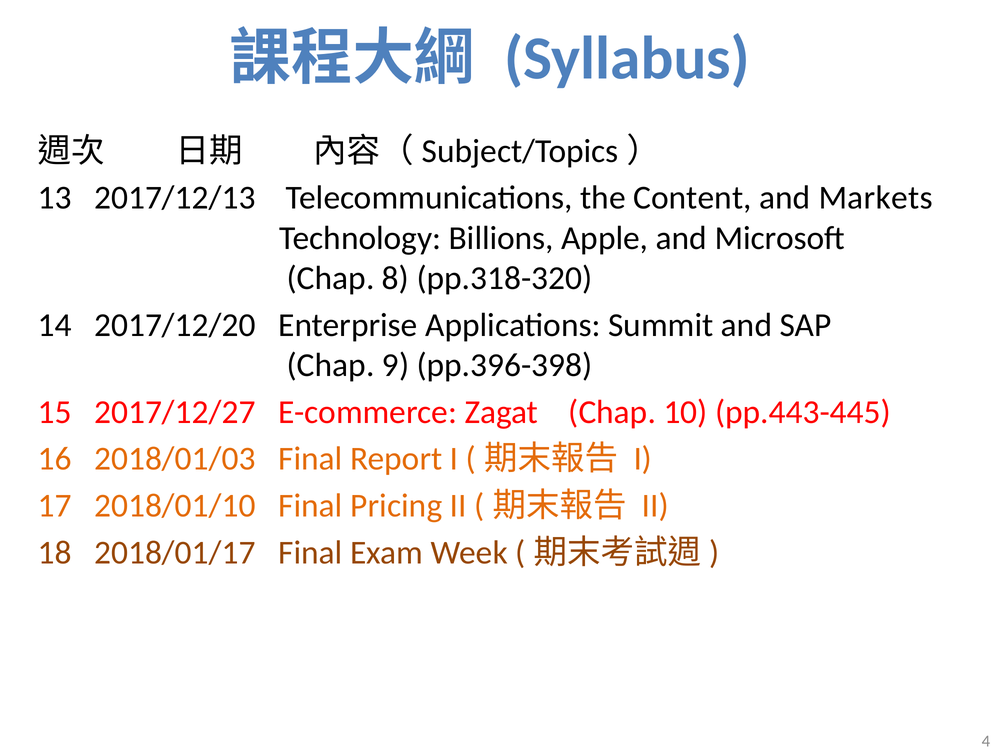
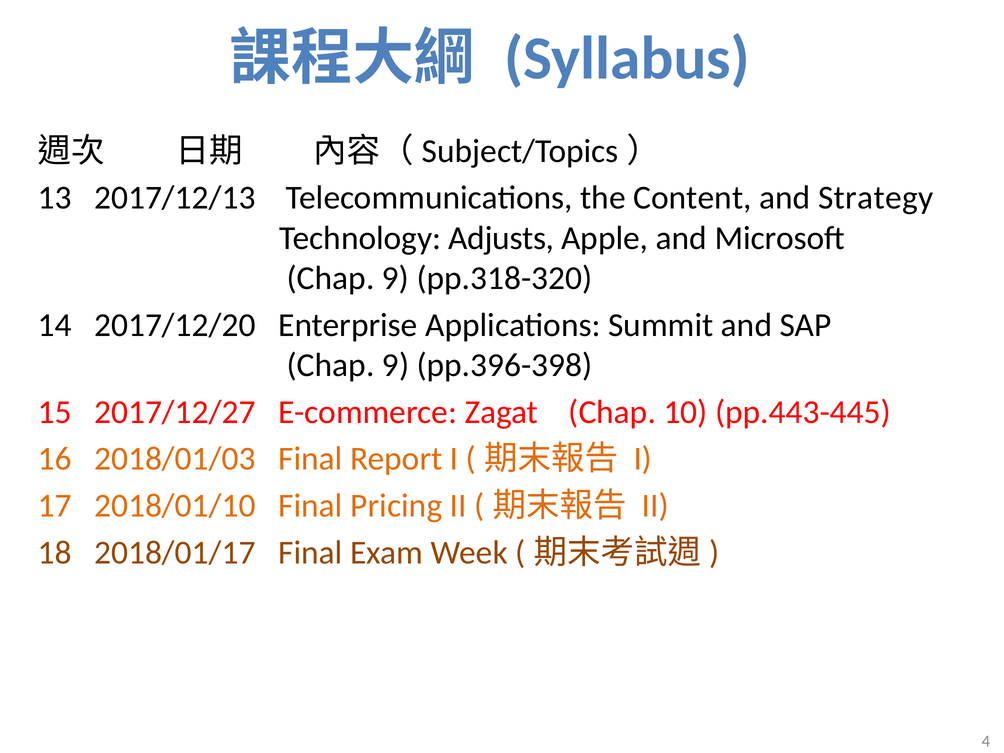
Markets: Markets -> Strategy (876, 198)
Billions: Billions -> Adjusts (501, 238)
8: 8 -> 9 (396, 278)
